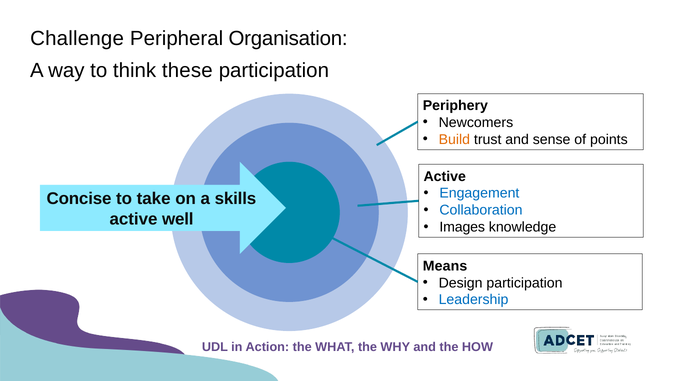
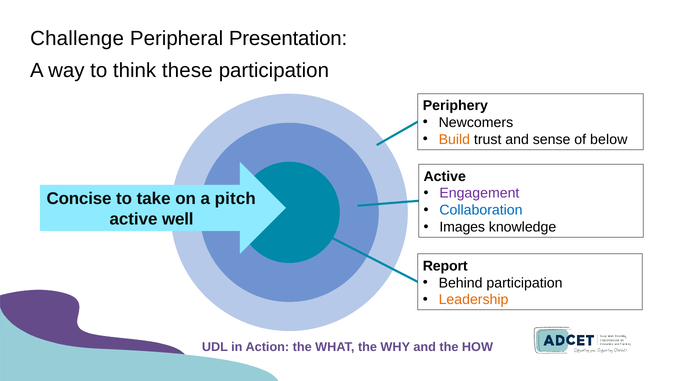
Organisation: Organisation -> Presentation (288, 38)
points: points -> below (609, 139)
Engagement colour: blue -> purple (479, 193)
skills: skills -> pitch (235, 199)
Means: Means -> Report (445, 266)
Design: Design -> Behind (461, 283)
Leadership colour: blue -> orange (474, 300)
